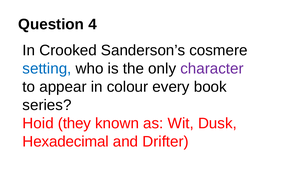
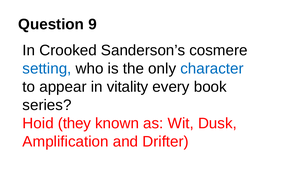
4: 4 -> 9 (92, 24)
character colour: purple -> blue (212, 69)
colour: colour -> vitality (128, 87)
Hexadecimal: Hexadecimal -> Amplification (66, 142)
